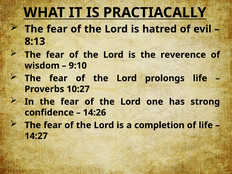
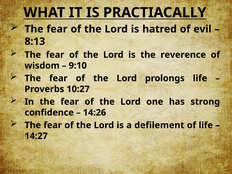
completion: completion -> defilement (159, 125)
